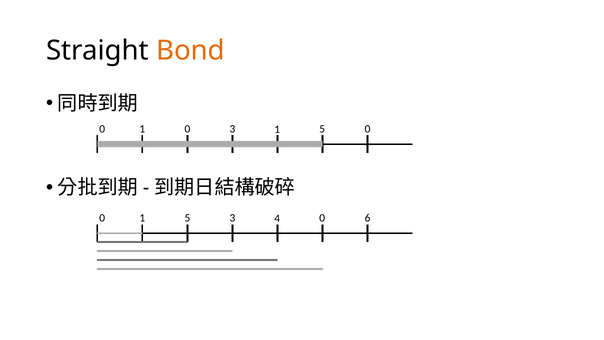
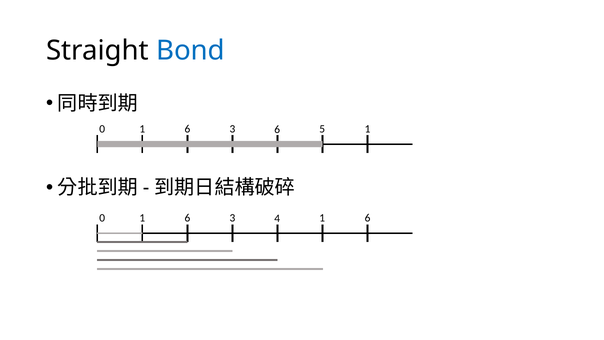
Bond colour: orange -> blue (190, 51)
0: 0 -> 6 (187, 129)
3 1: 1 -> 6 (277, 129)
5 0: 0 -> 1 (368, 129)
5: 5 -> 6 (187, 218)
4 0: 0 -> 1 (322, 218)
